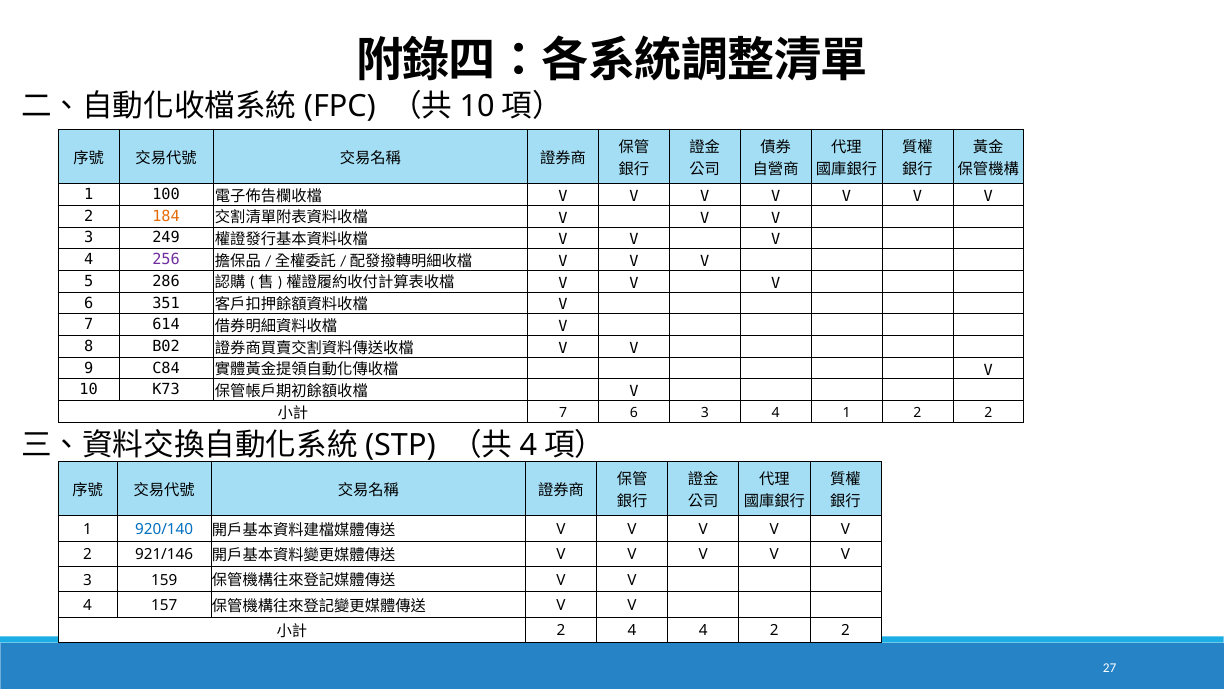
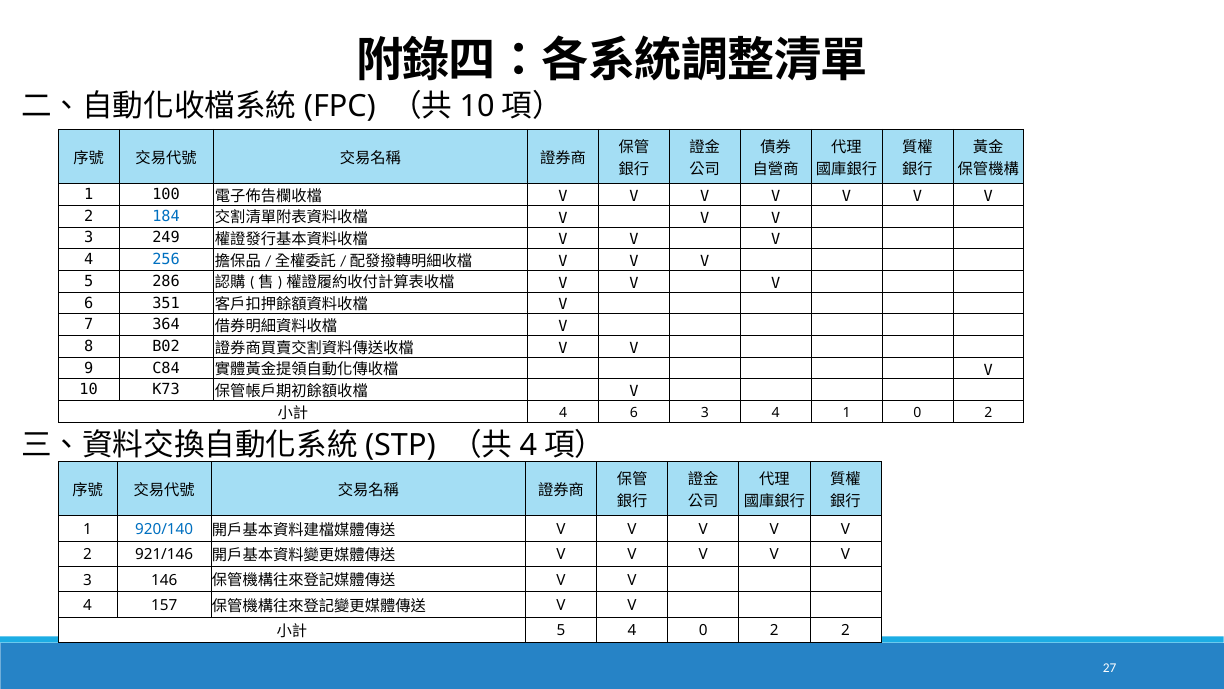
184 colour: orange -> blue (166, 216)
256 colour: purple -> blue (166, 259)
614: 614 -> 364 (166, 324)
7: 7 -> 4 (563, 412)
1 2: 2 -> 0 (917, 412)
159: 159 -> 146 (164, 580)
2: 2 -> 5 (561, 630)
4 4: 4 -> 0 (703, 630)
